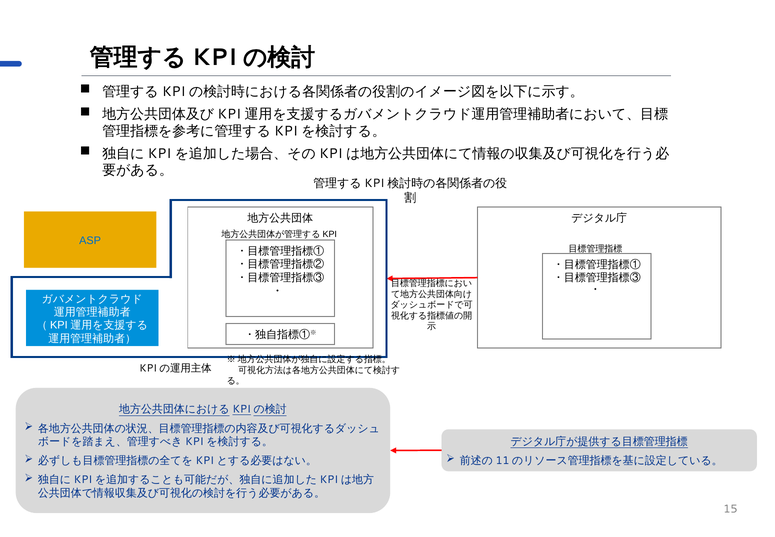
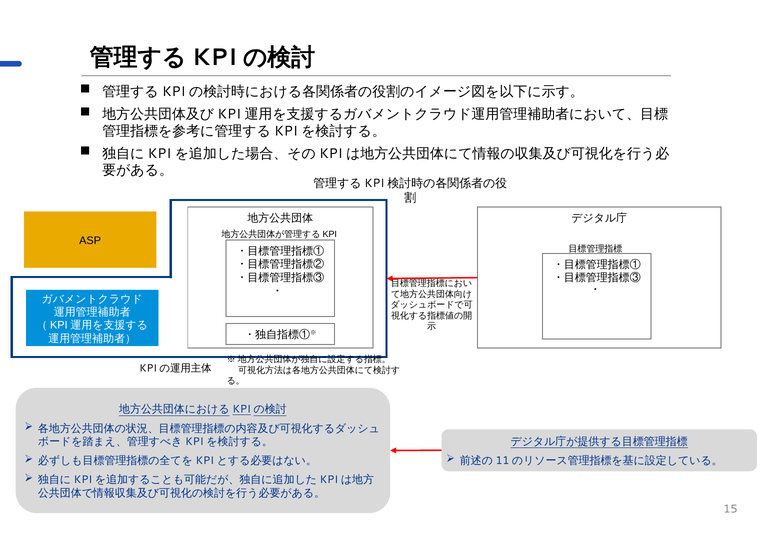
ASP colour: blue -> black (90, 240)
